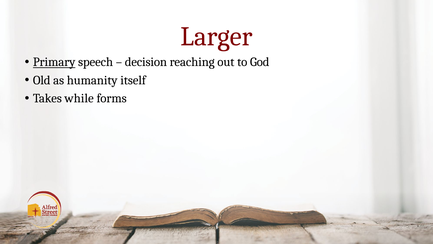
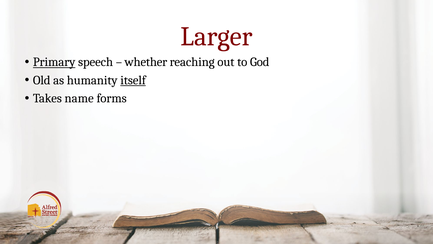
decision: decision -> whether (146, 62)
itself underline: none -> present (133, 80)
while: while -> name (79, 98)
